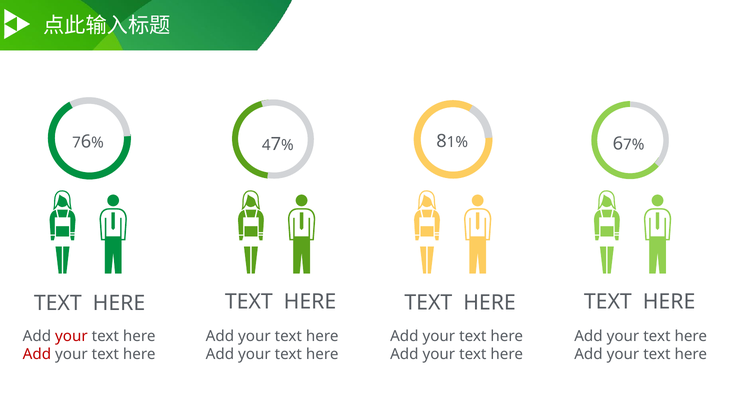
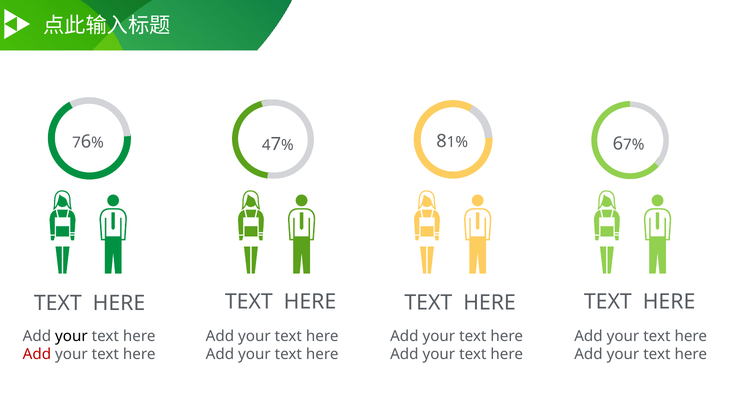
your colour: red -> black (71, 336)
